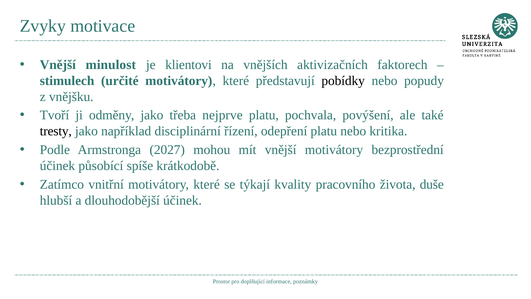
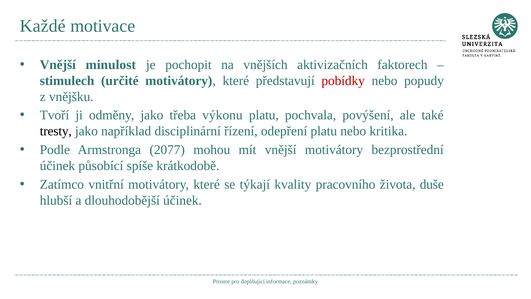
Zvyky: Zvyky -> Každé (43, 26)
klientovi: klientovi -> pochopit (188, 65)
pobídky colour: black -> red (343, 81)
nejprve: nejprve -> výkonu (222, 115)
2027: 2027 -> 2077 (167, 150)
